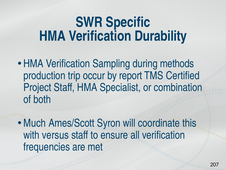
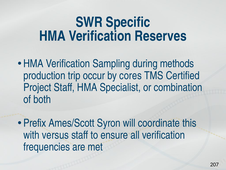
Durability: Durability -> Reserves (161, 36)
report: report -> cores (130, 75)
Much: Much -> Prefix (35, 123)
